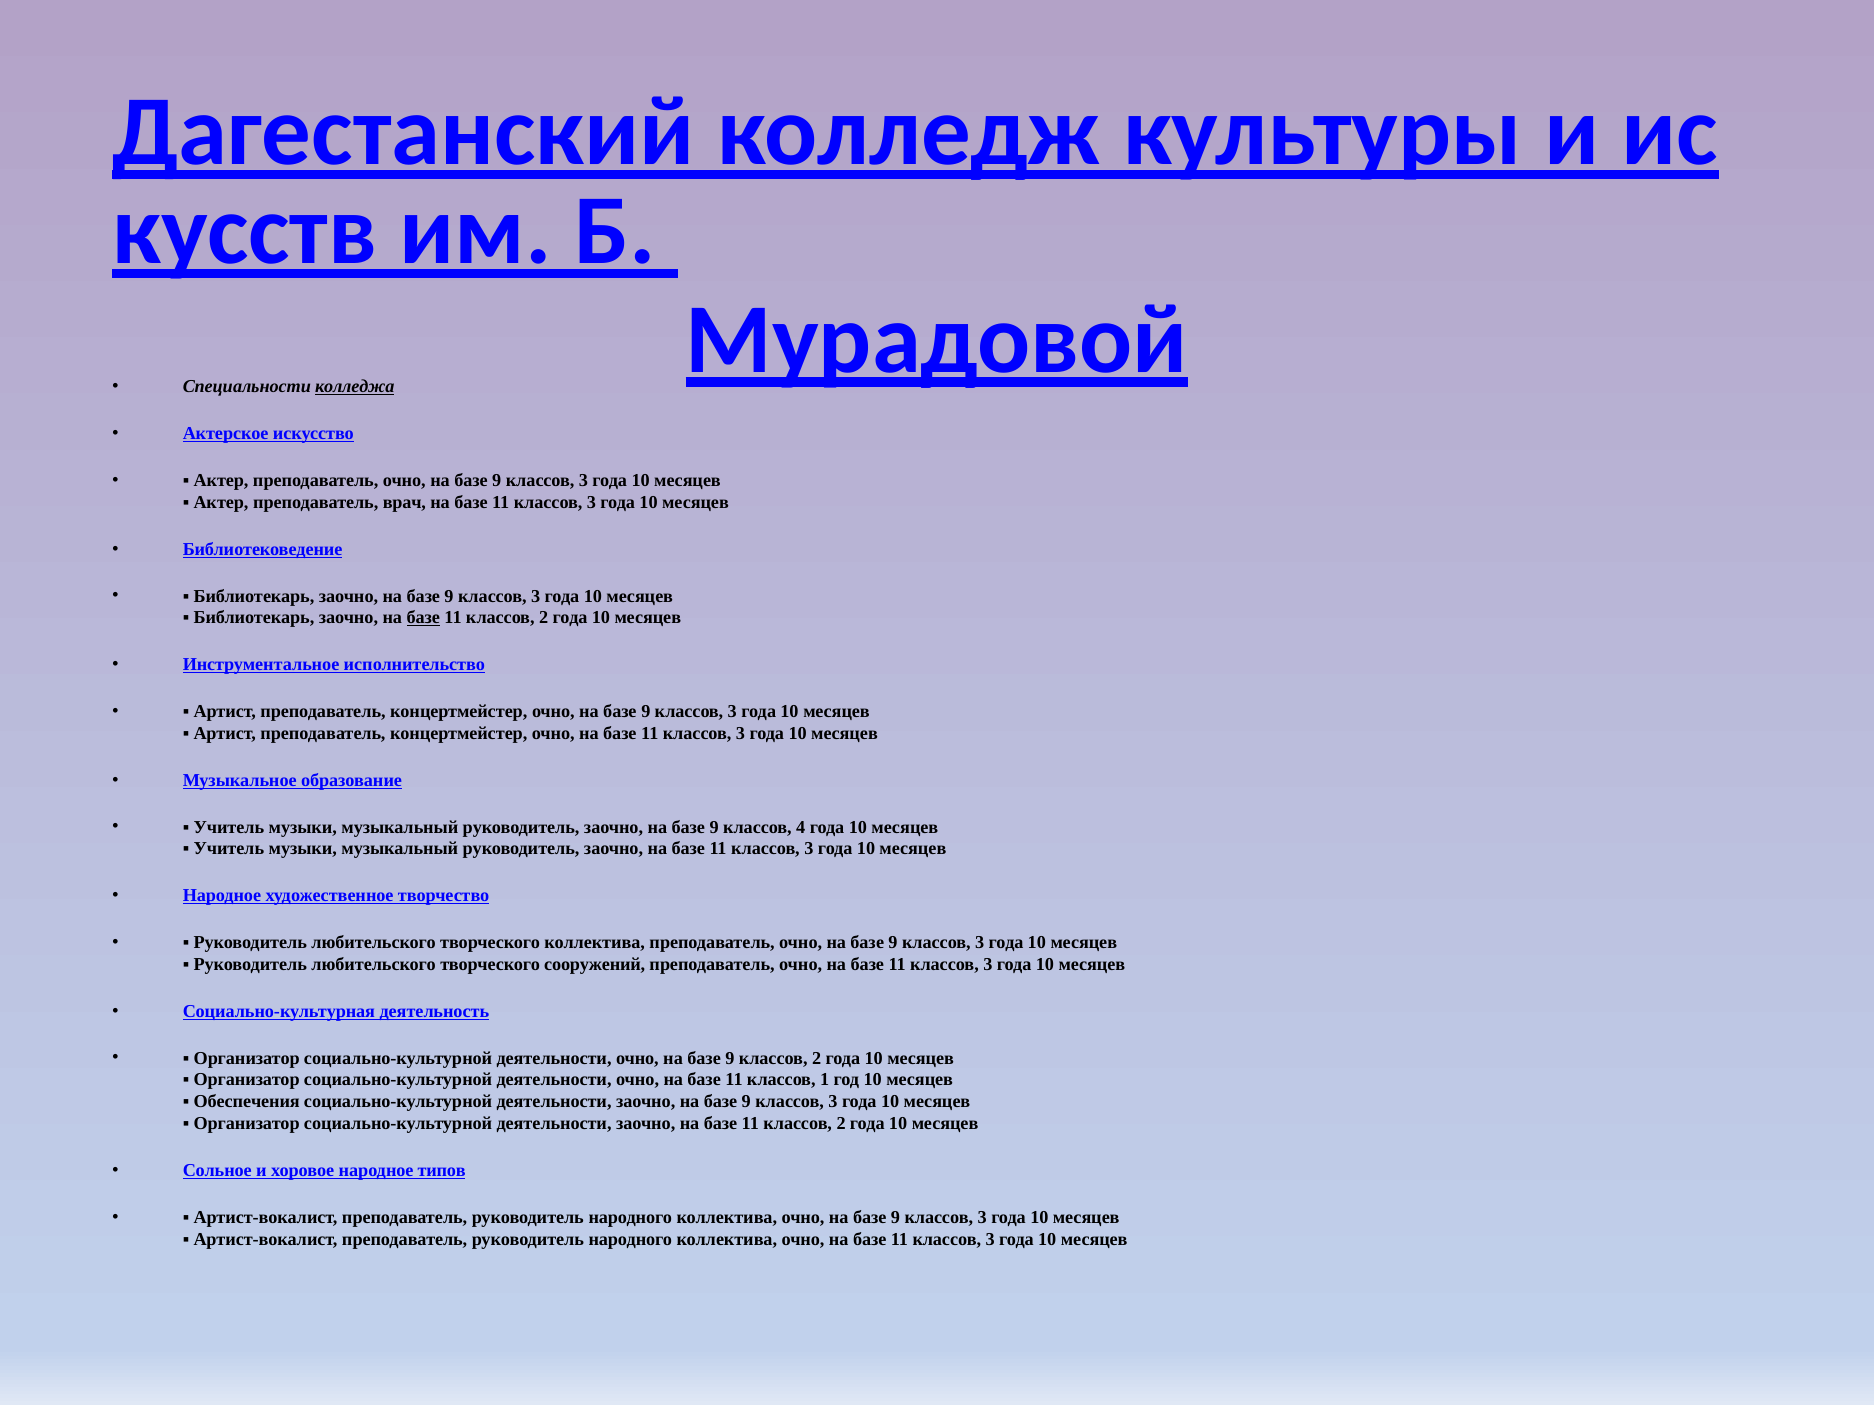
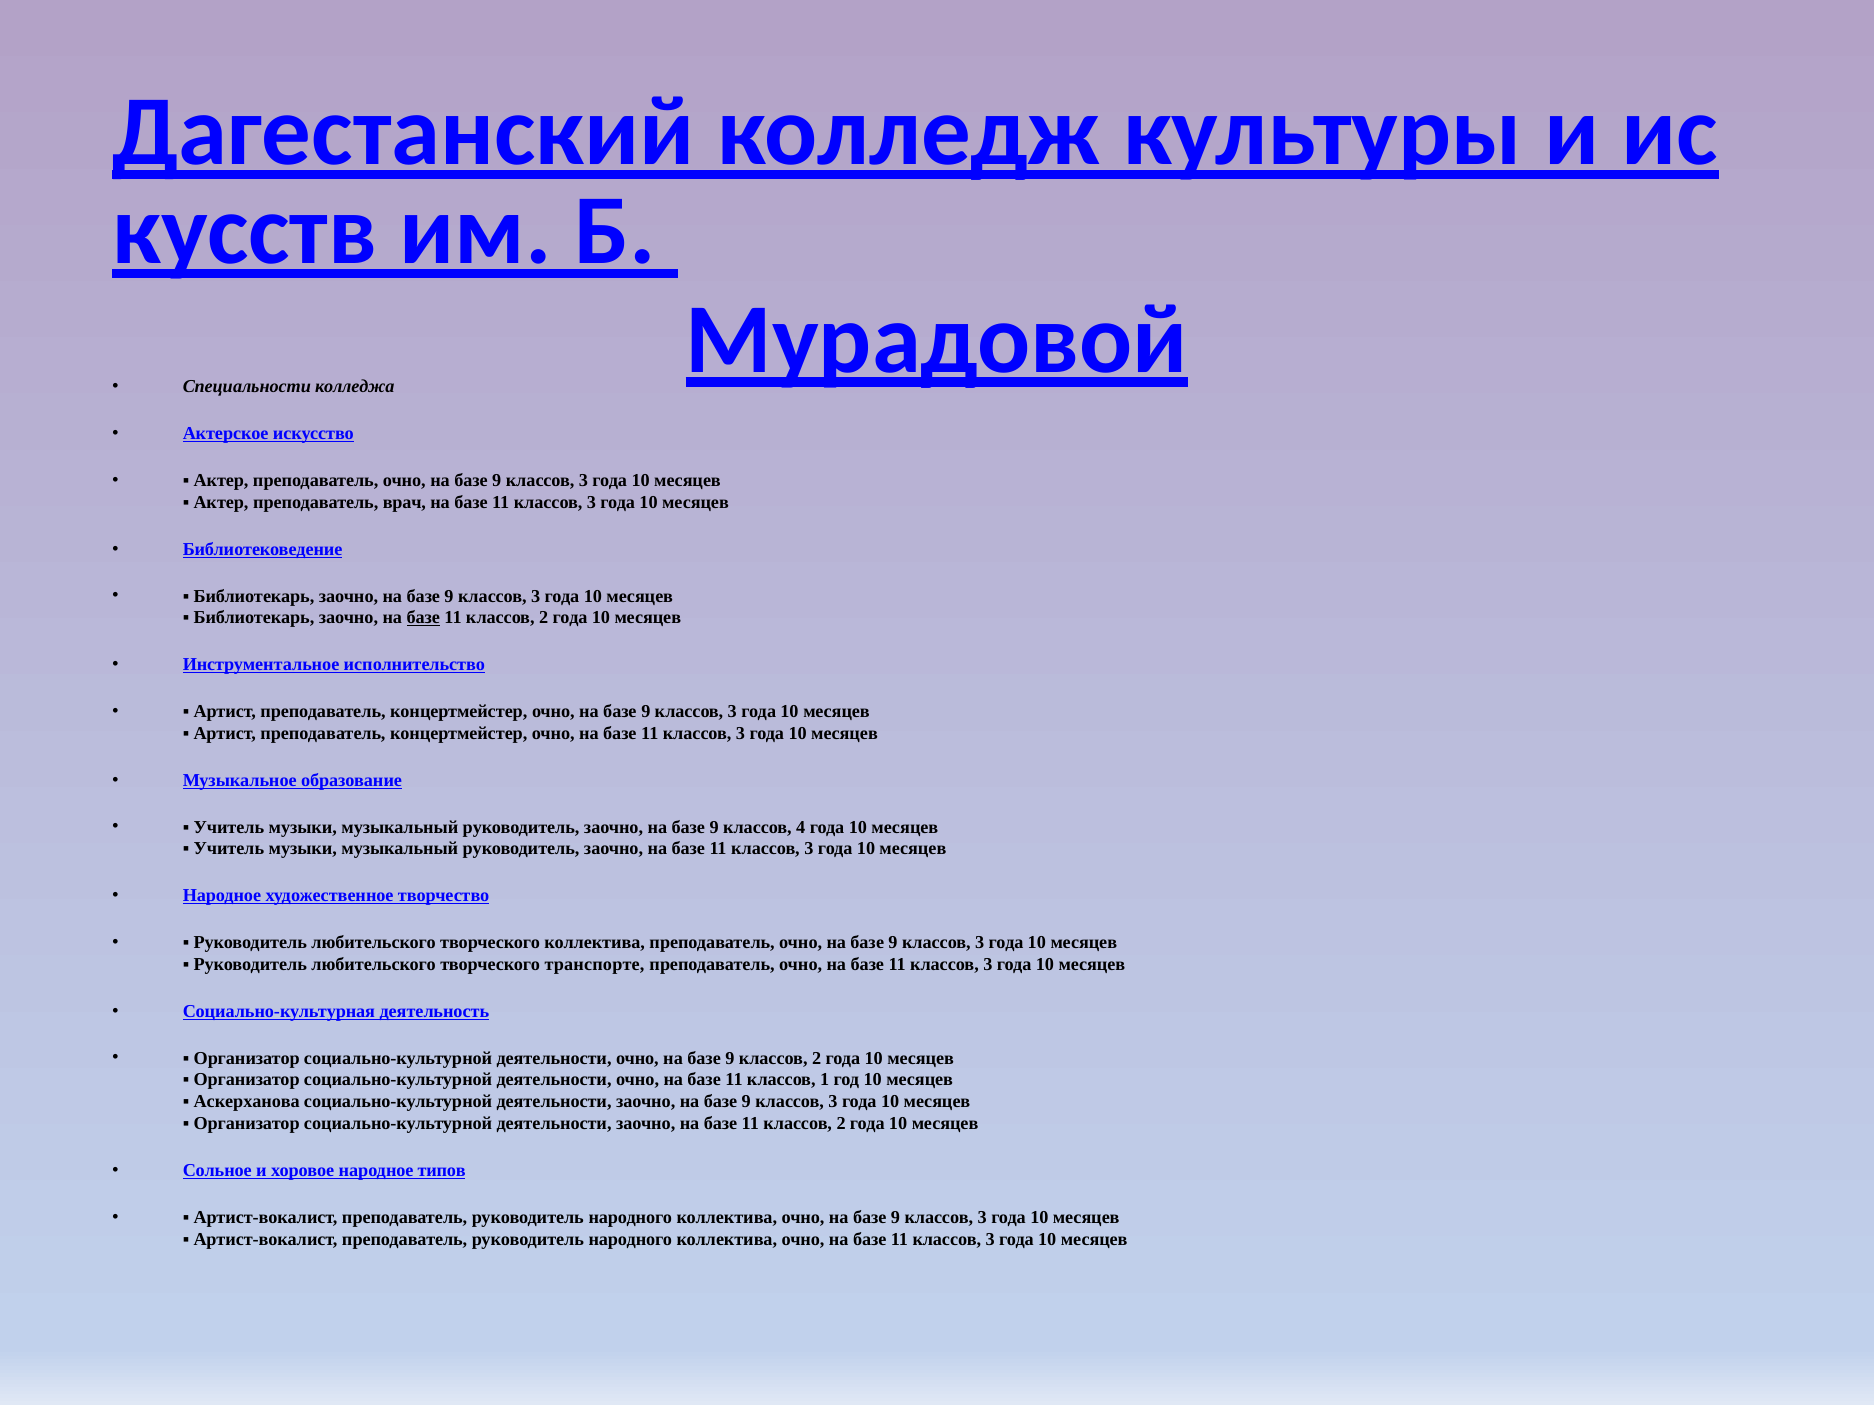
колледжа underline: present -> none (355, 387)
сооружений: сооружений -> транспорте (595, 965)
Обеспечения: Обеспечения -> Аскерханова (247, 1102)
